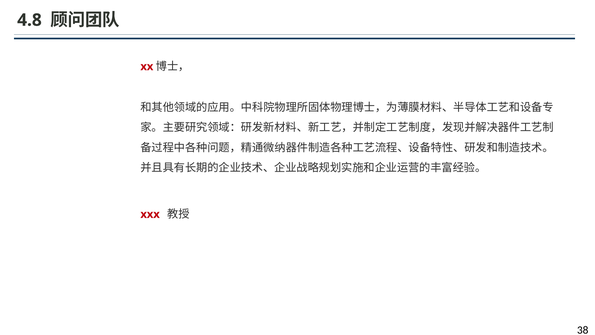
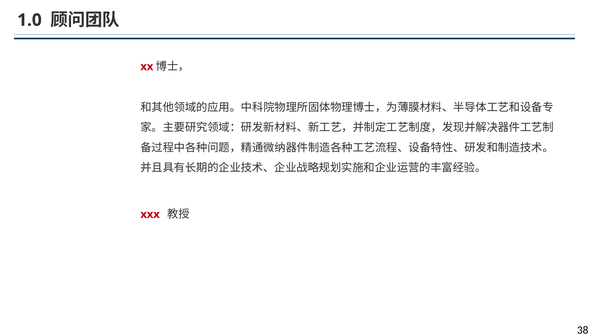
4.8: 4.8 -> 1.0 (29, 20)
